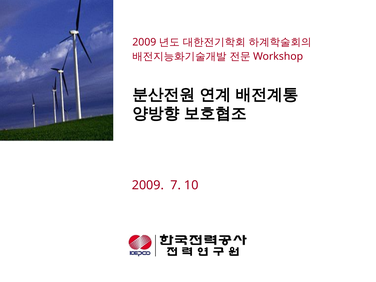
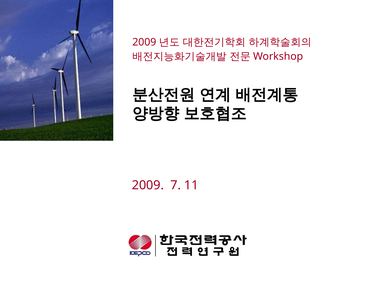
10: 10 -> 11 (191, 185)
